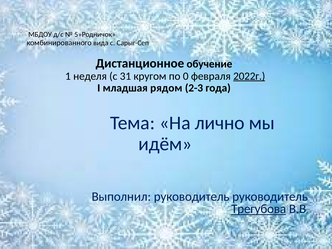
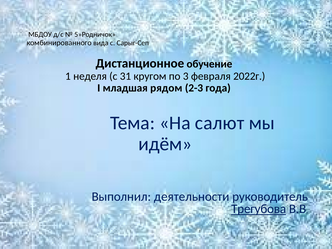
0: 0 -> 3 (186, 76)
2022г underline: present -> none (249, 76)
лично: лично -> салют (220, 123)
Выполнил руководитель: руководитель -> деятельности (192, 197)
